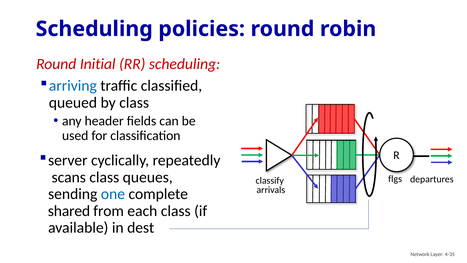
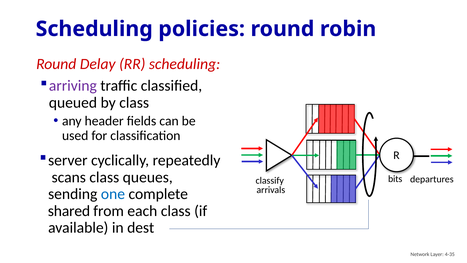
Initial: Initial -> Delay (98, 64)
arriving colour: blue -> purple (73, 86)
flgs: flgs -> bits (395, 179)
